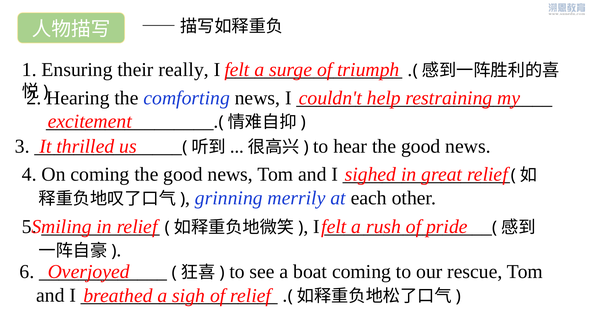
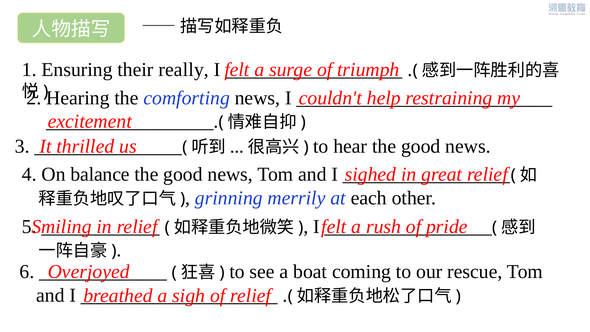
On coming: coming -> balance (100, 174)
